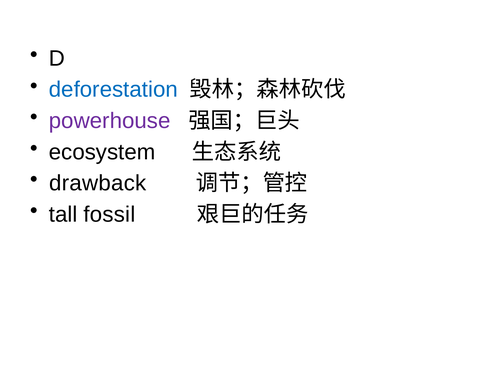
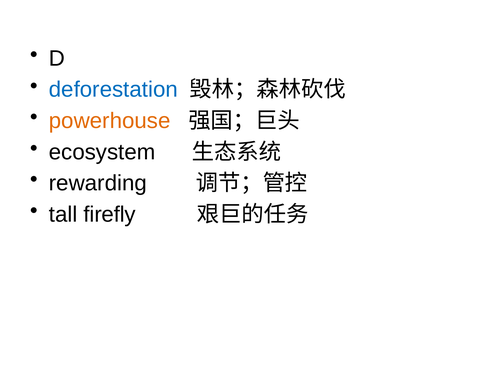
powerhouse colour: purple -> orange (110, 121)
drawback: drawback -> rewarding (98, 183)
fossil: fossil -> firefly (110, 215)
